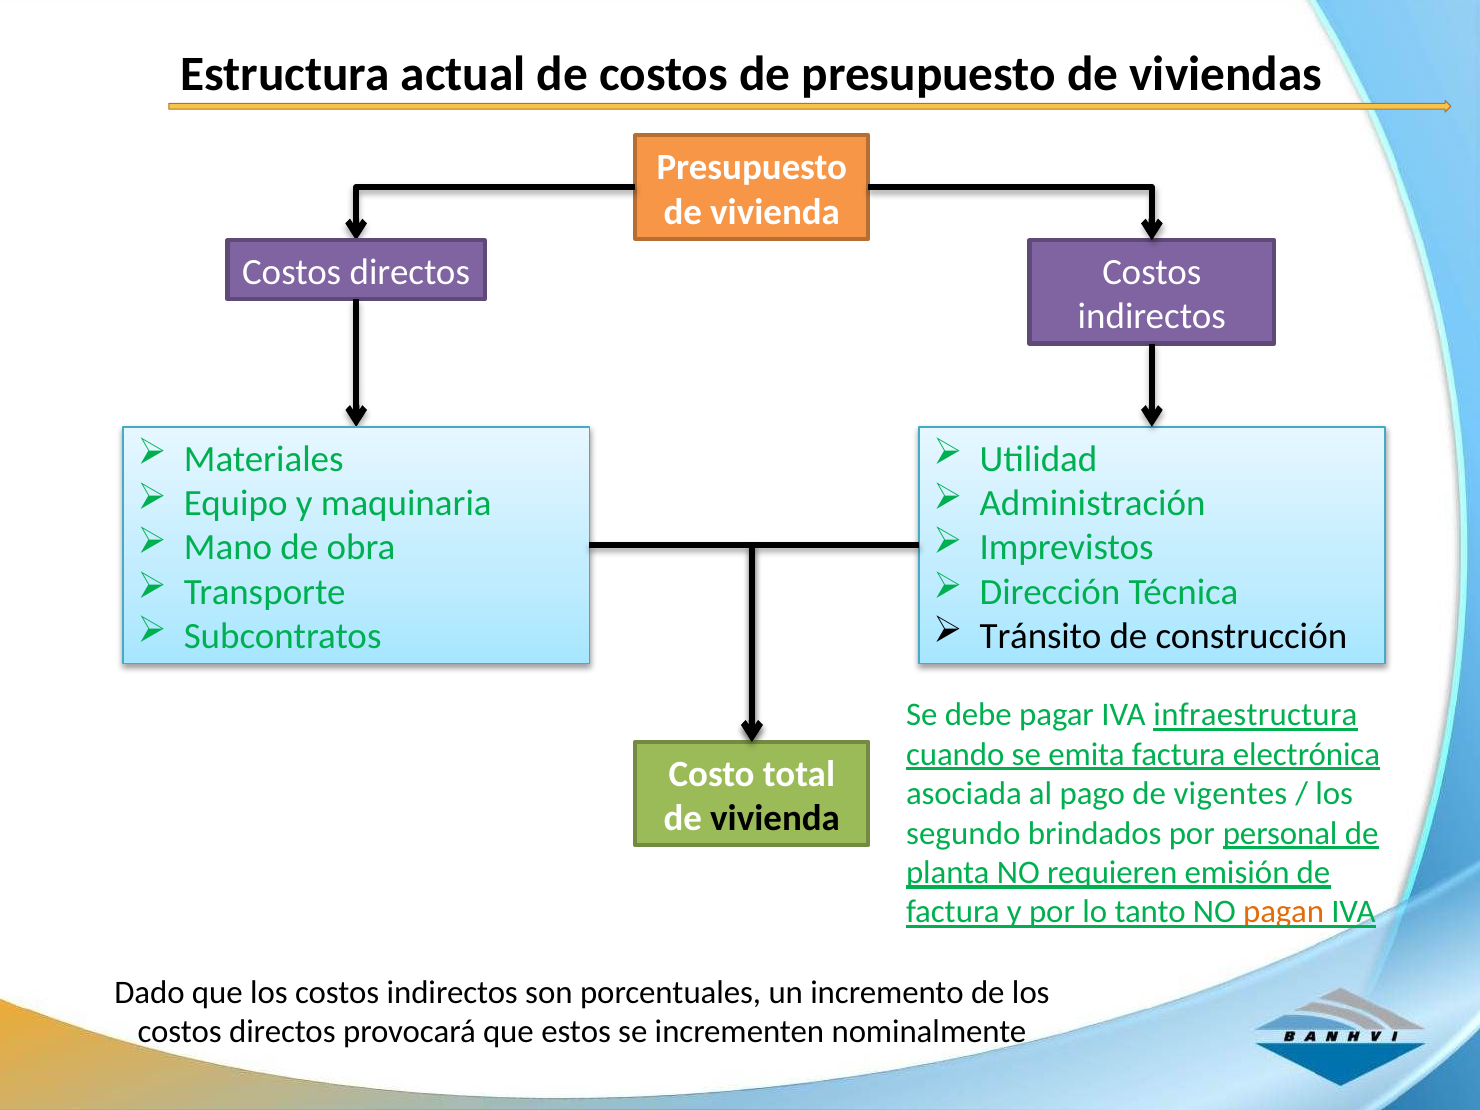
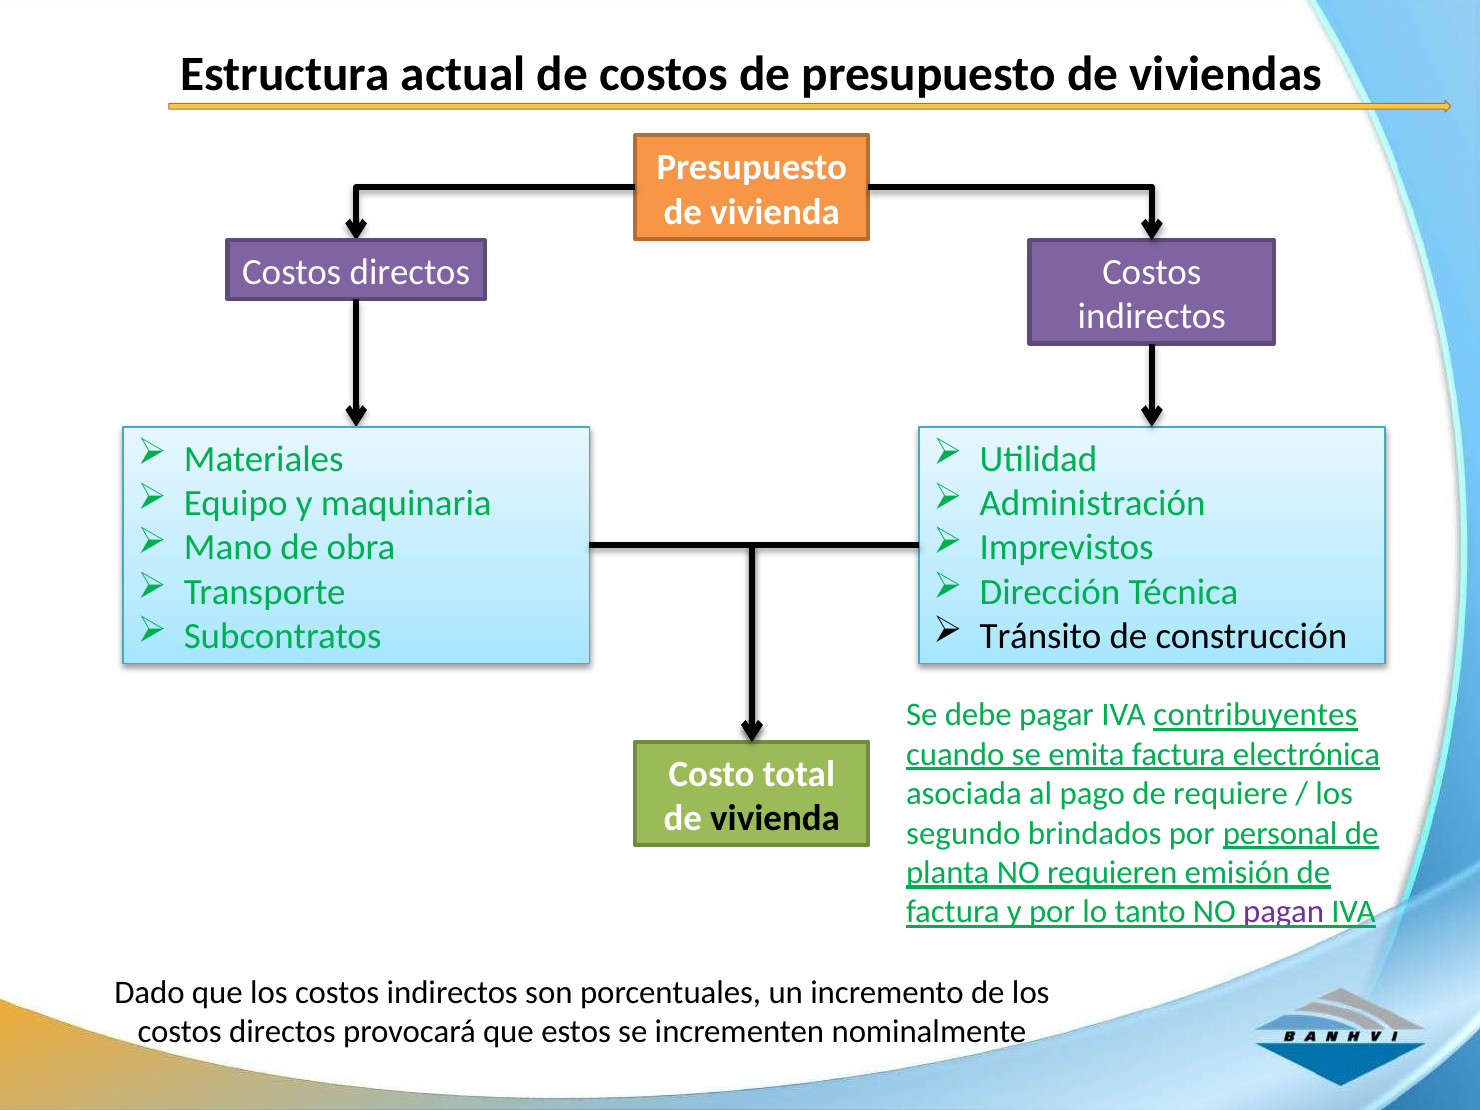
infraestructura: infraestructura -> contribuyentes (1256, 715)
vigentes: vigentes -> requiere (1231, 794)
pagan colour: orange -> purple (1284, 912)
